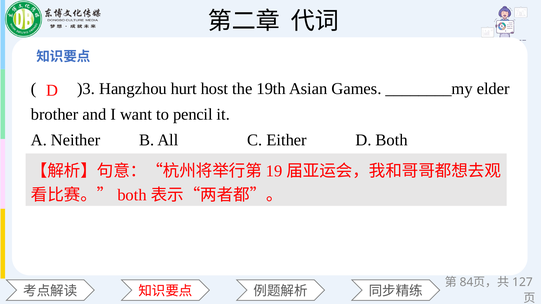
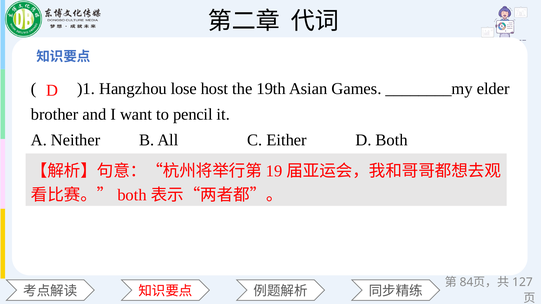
)3: )3 -> )1 (86, 89)
hurt: hurt -> lose (184, 89)
